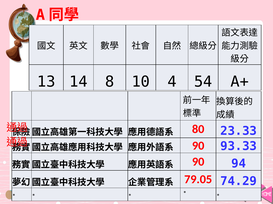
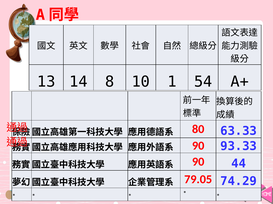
4: 4 -> 1 (172, 82)
23.33: 23.33 -> 63.33 (239, 131)
94: 94 -> 44 (239, 164)
